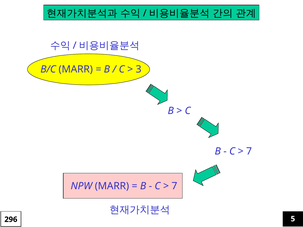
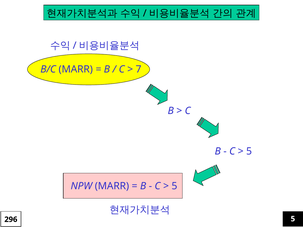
3: 3 -> 7 (139, 69)
7: 7 -> 5 (249, 151)
7: 7 -> 5 (174, 186)
